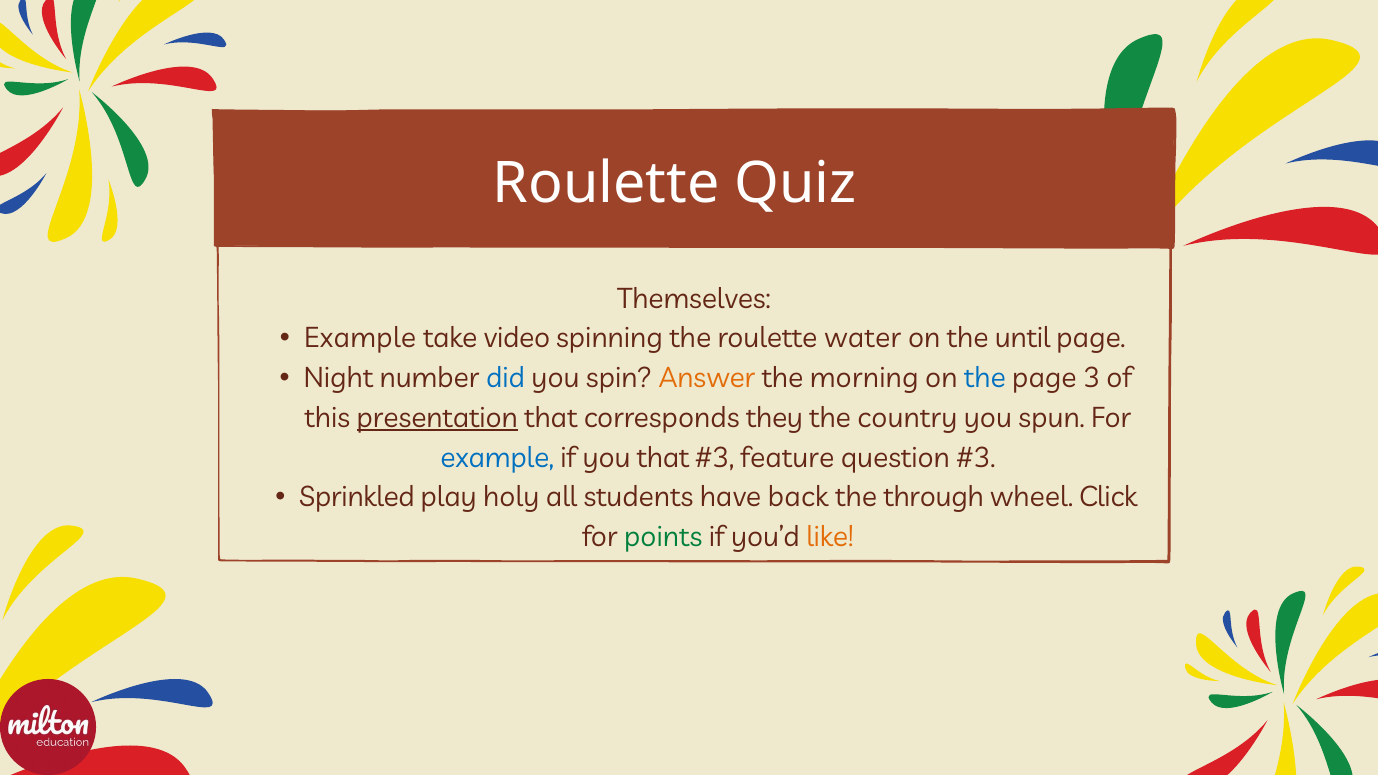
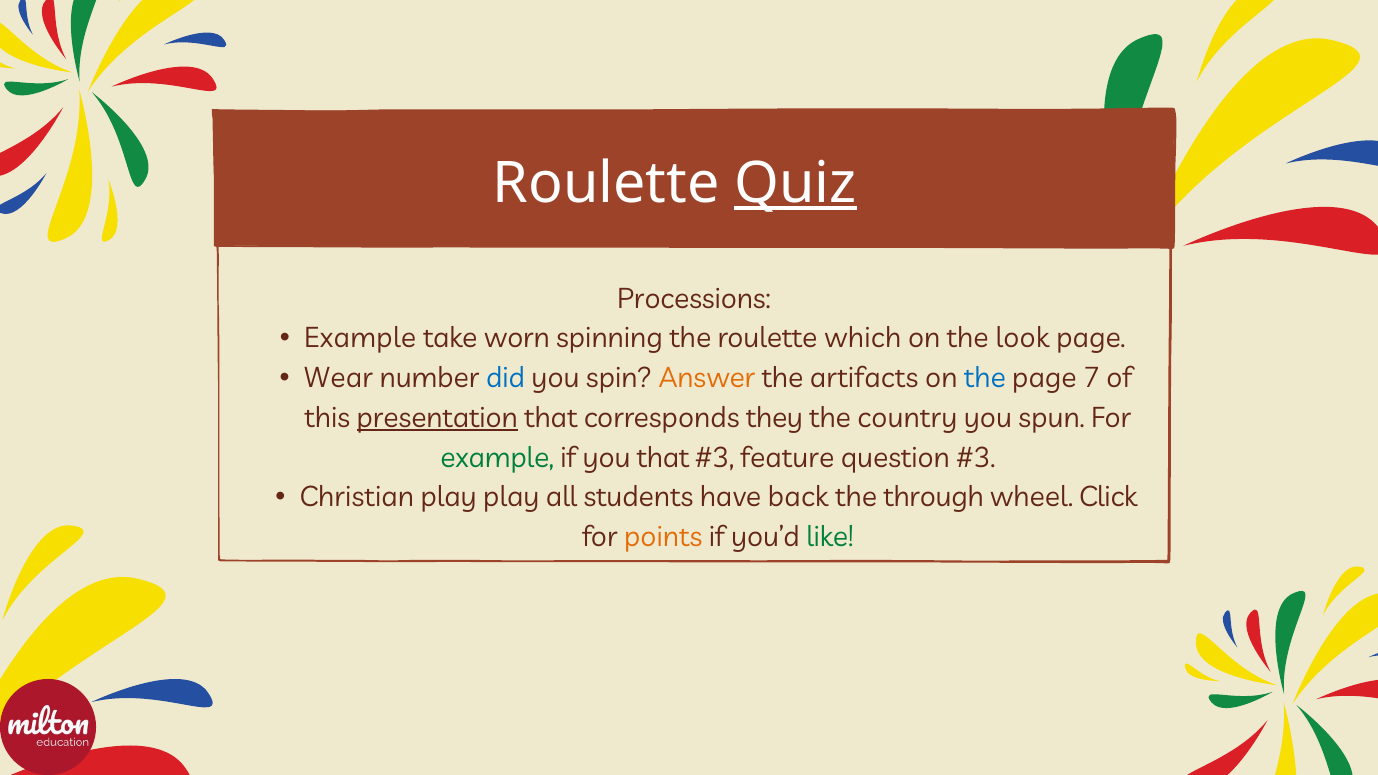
Quiz underline: none -> present (795, 183)
Themselves: Themselves -> Processions (694, 299)
video: video -> worn (517, 339)
water: water -> which (863, 339)
until: until -> look (1022, 339)
Night: Night -> Wear (338, 378)
morning: morning -> artifacts (864, 378)
3: 3 -> 7 (1092, 378)
example colour: blue -> green (497, 458)
Sprinkled: Sprinkled -> Christian (357, 497)
play holy: holy -> play (511, 497)
points colour: green -> orange (663, 537)
like colour: orange -> green (830, 537)
